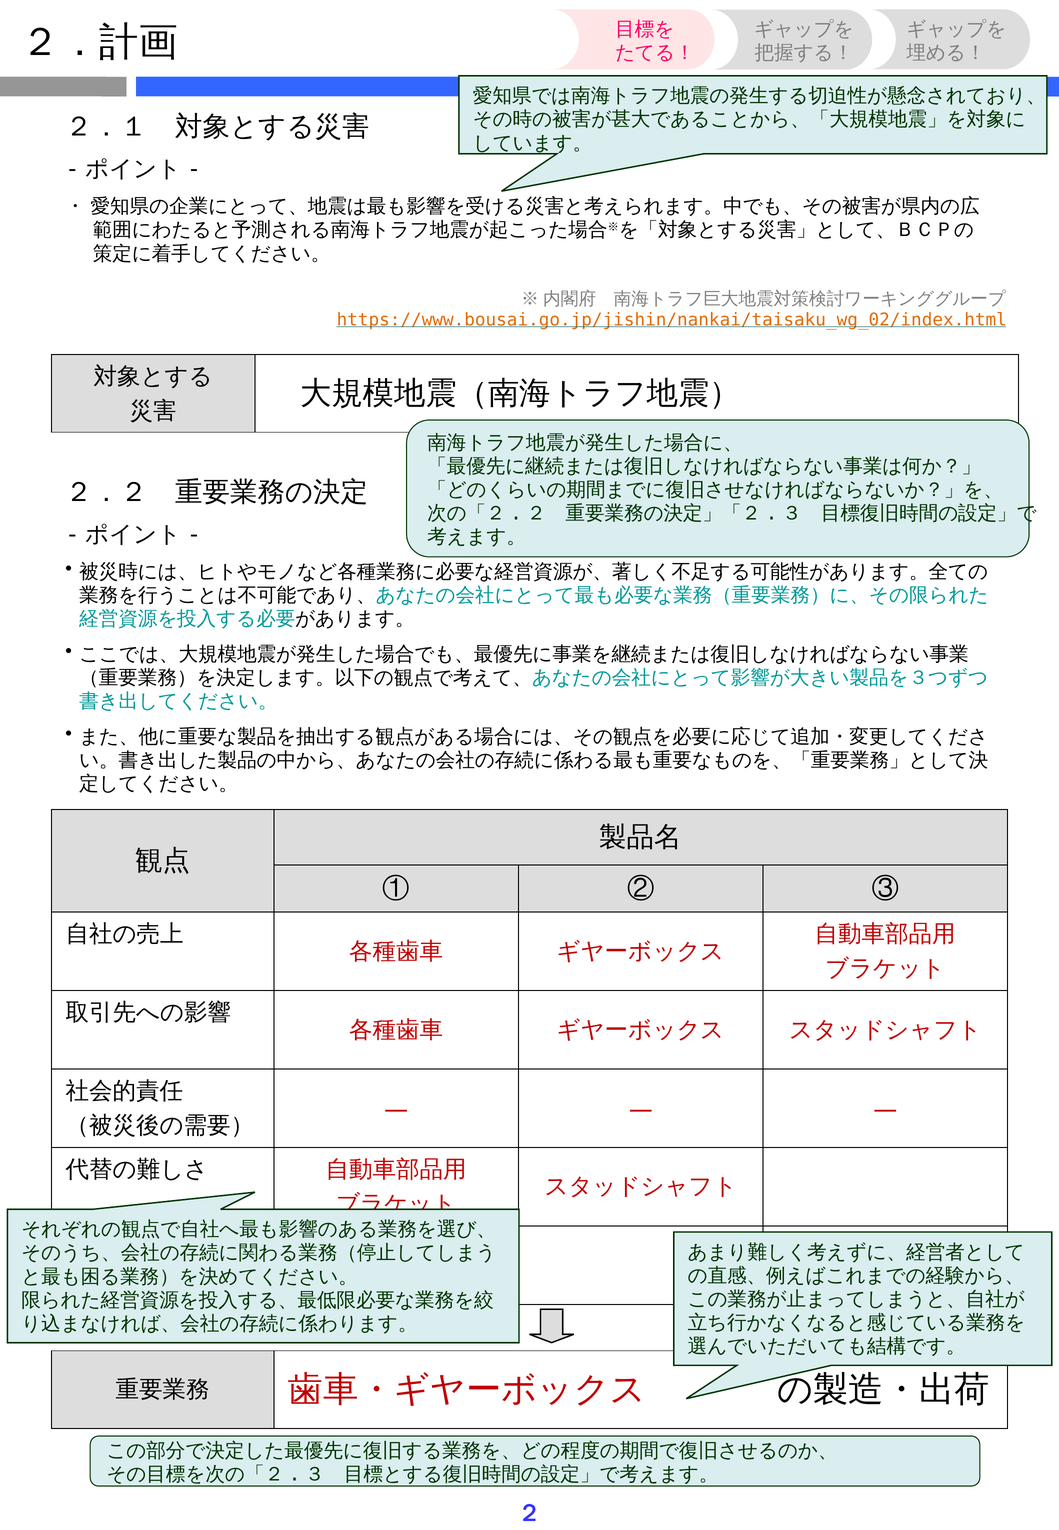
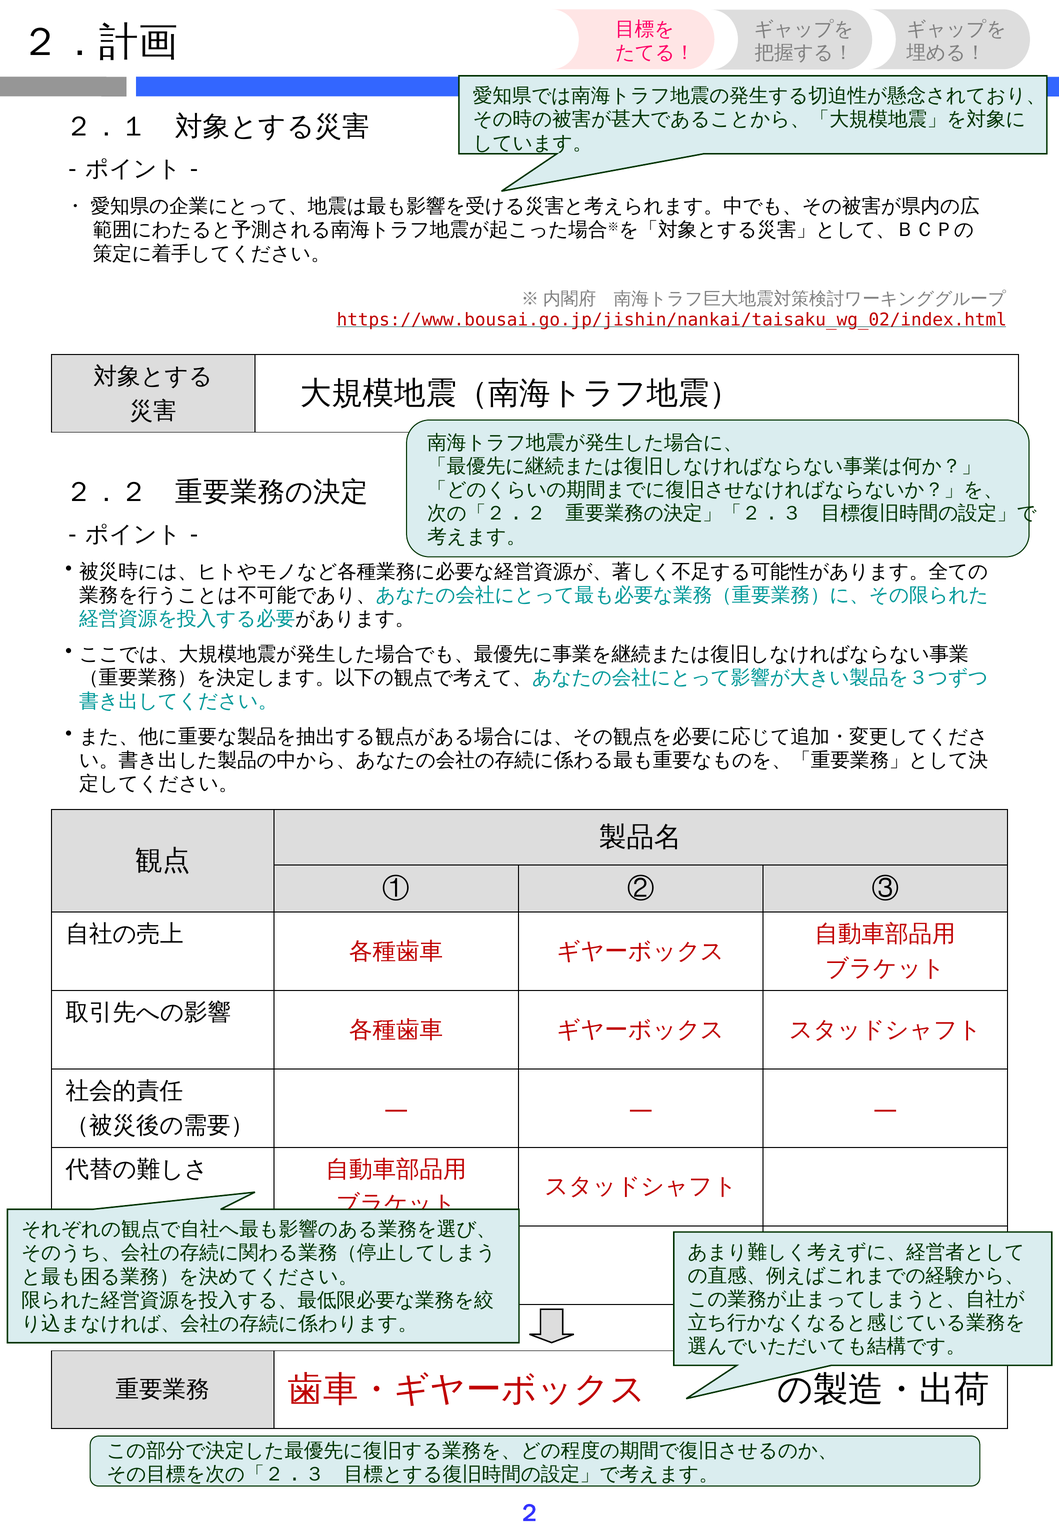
https://www.bousai.go.jp/jishin/nankai/taisaku_wg_02/index.html colour: orange -> red (672, 320)
